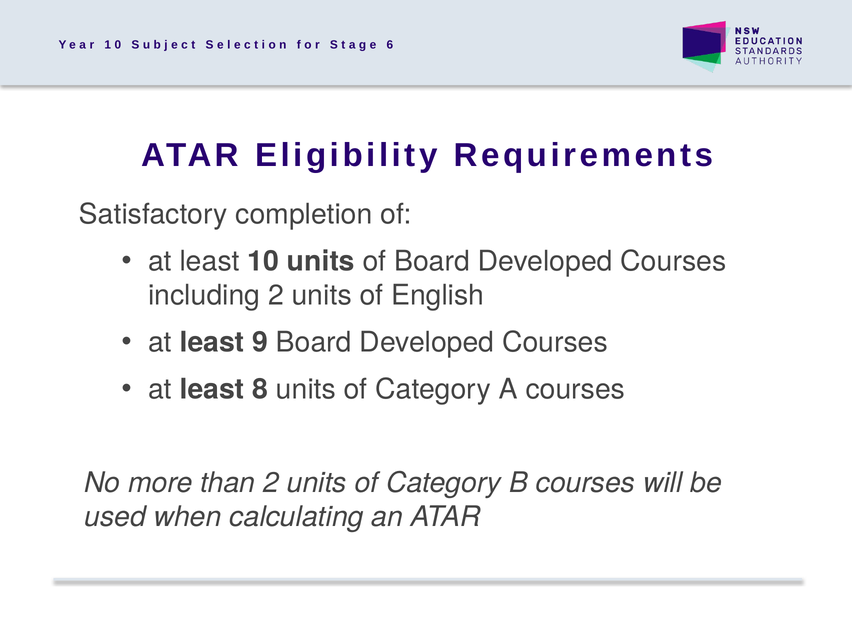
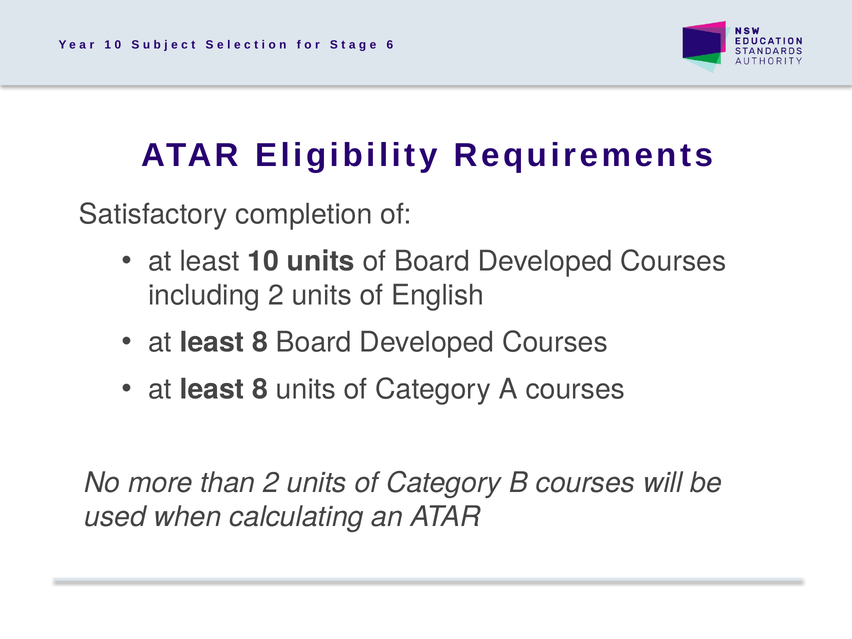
9: 9 -> 8 (260, 342)
